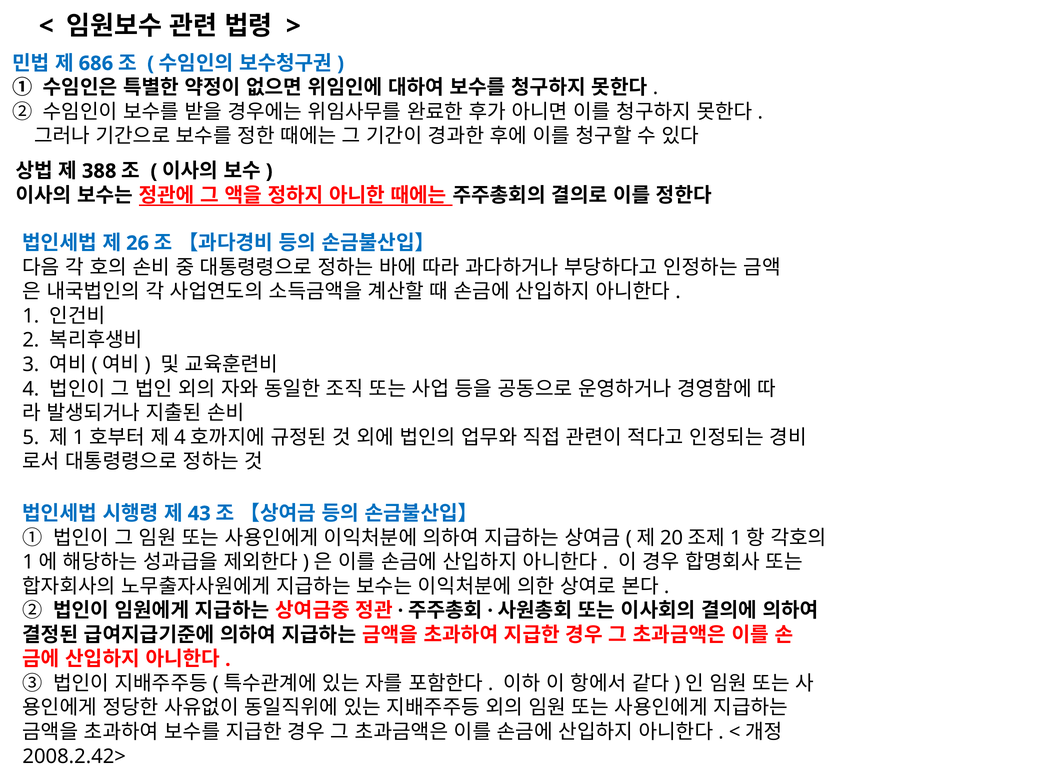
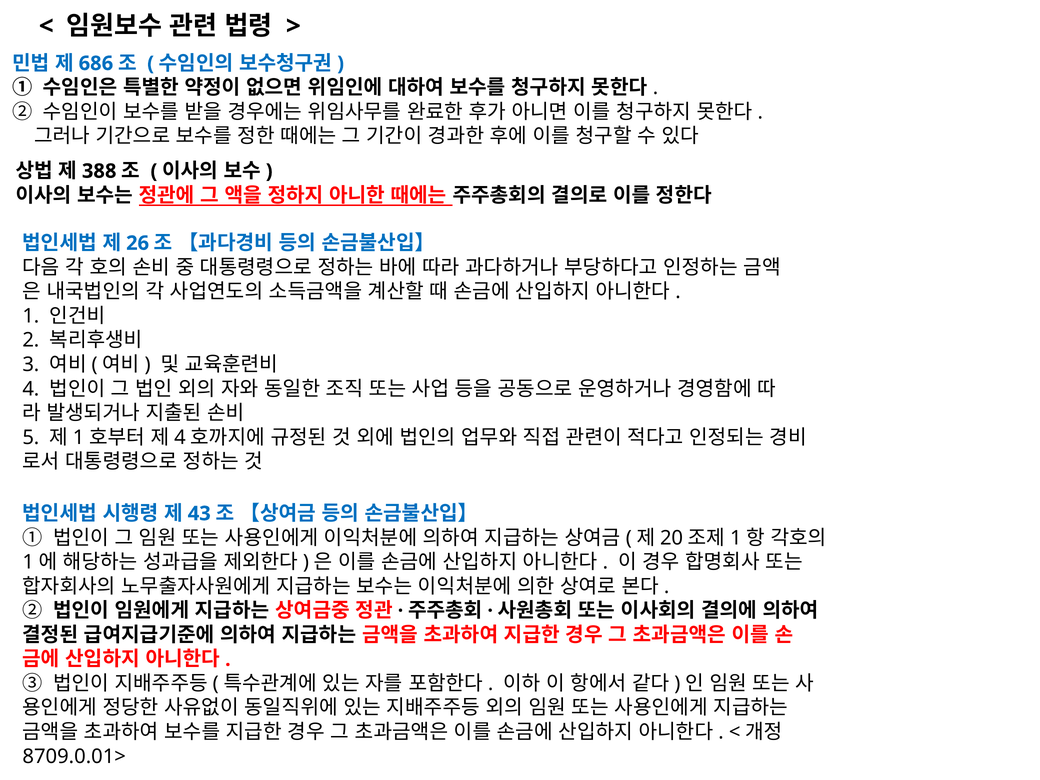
2008.2.42>: 2008.2.42> -> 8709.0.01> (74, 756)
